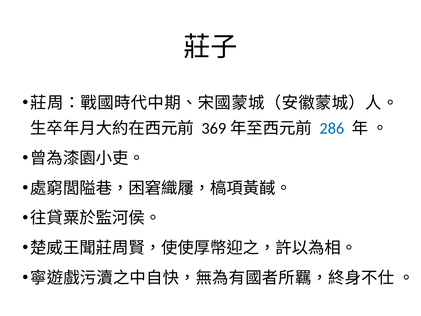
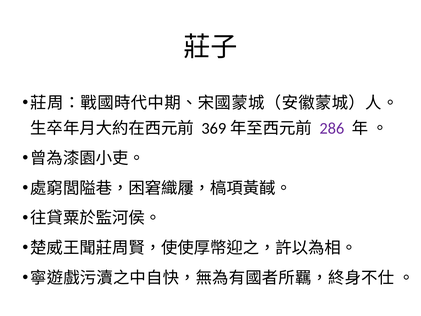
286 colour: blue -> purple (332, 128)
